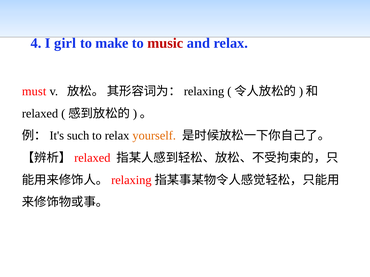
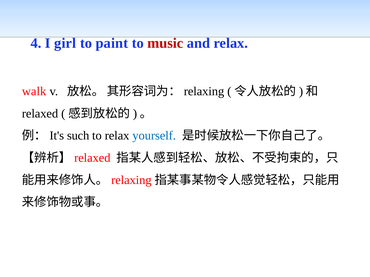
make: make -> paint (112, 43)
must: must -> walk (34, 91)
yourself colour: orange -> blue (154, 136)
